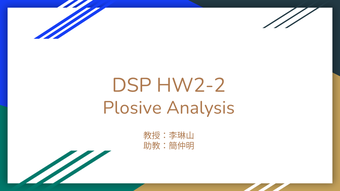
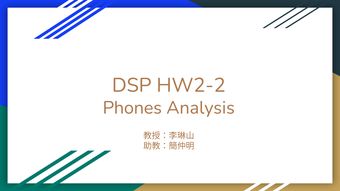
Plosive: Plosive -> Phones (132, 108)
